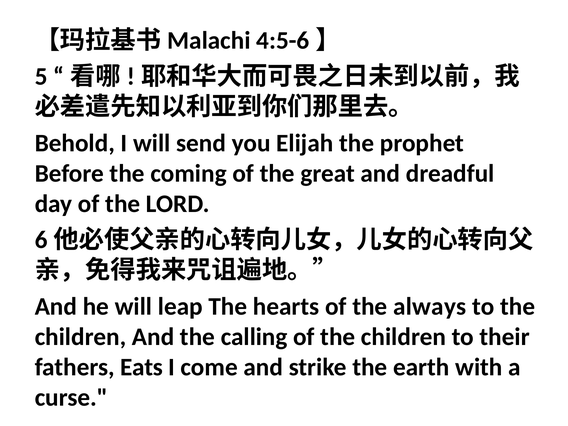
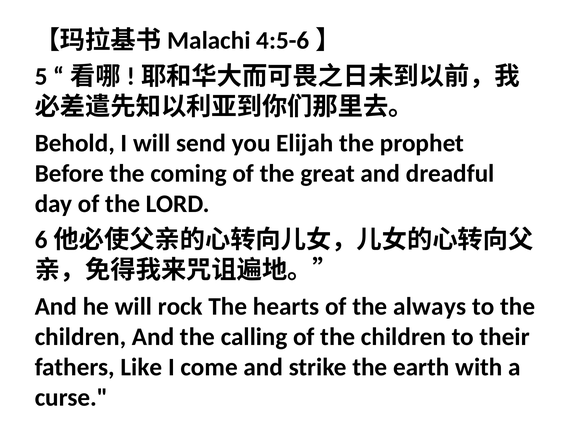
leap: leap -> rock (180, 307)
Eats: Eats -> Like (141, 367)
